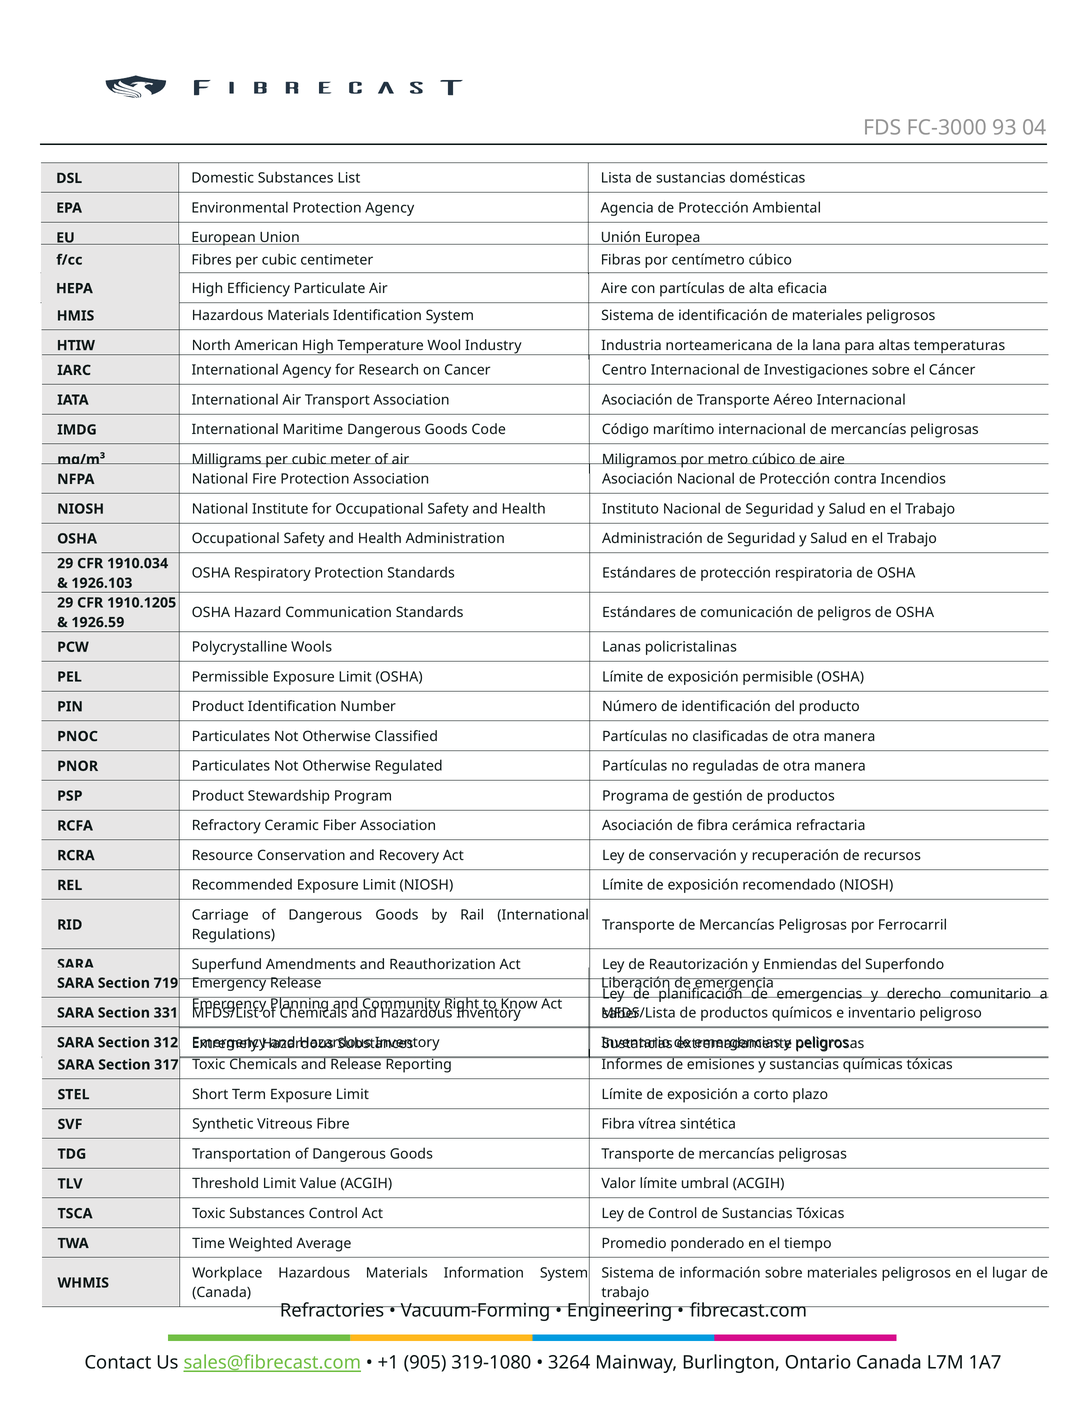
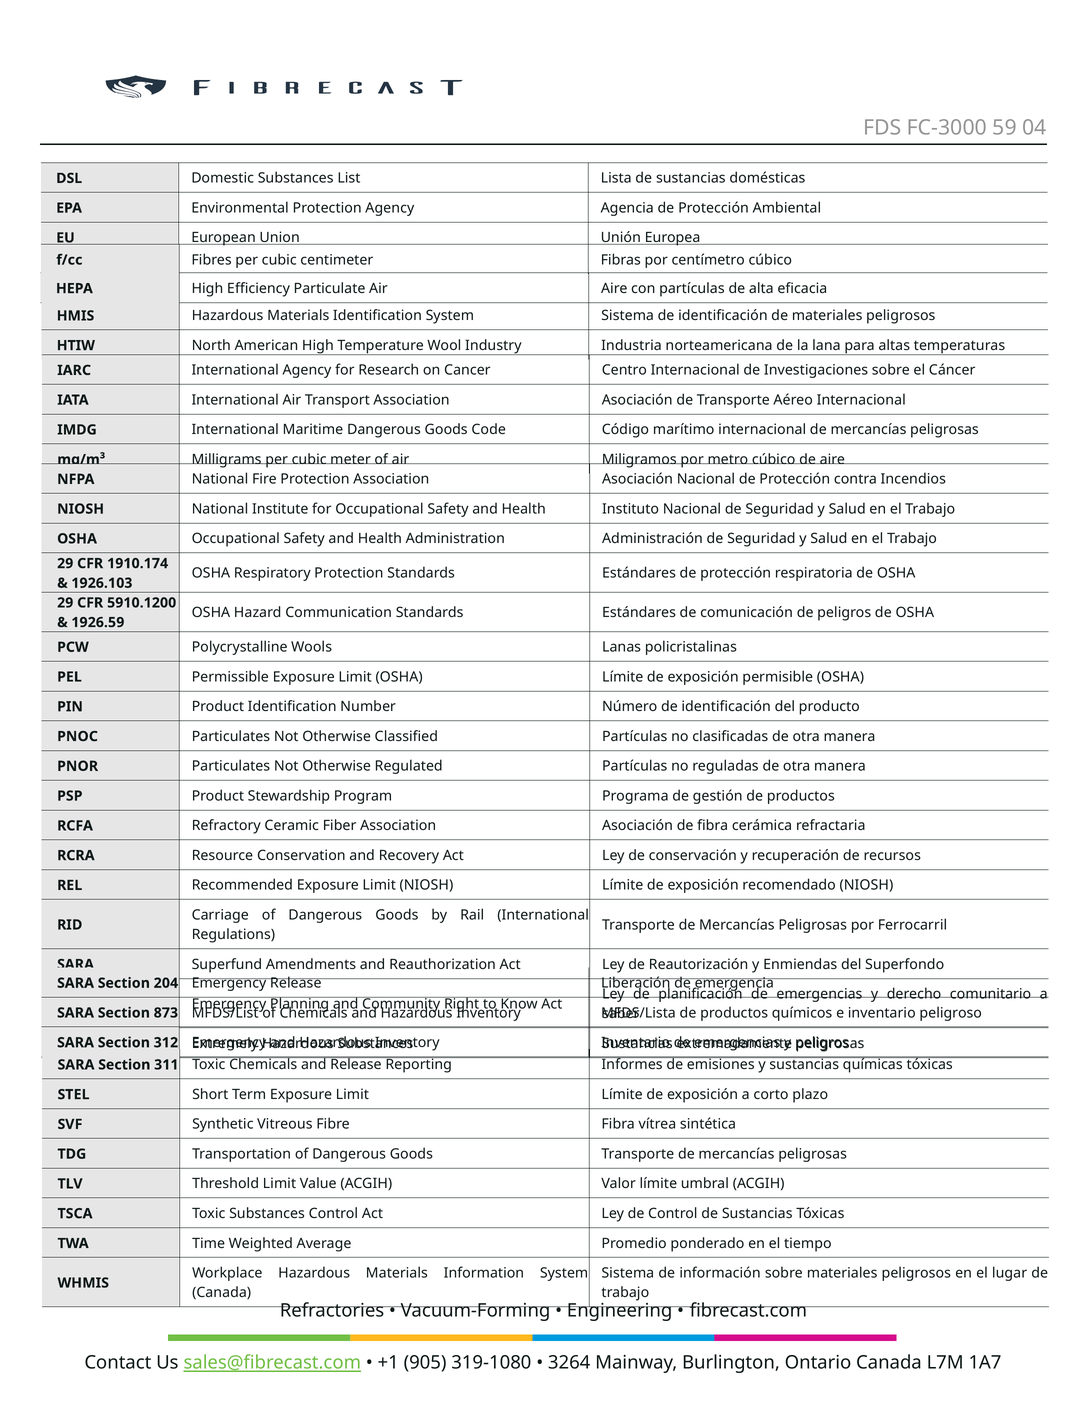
93: 93 -> 59 (1005, 128)
1910.034: 1910.034 -> 1910.174 (138, 563)
1910.1205: 1910.1205 -> 5910.1200 (142, 603)
719: 719 -> 204 (166, 983)
331: 331 -> 873 (166, 1013)
317: 317 -> 311 (166, 1065)
